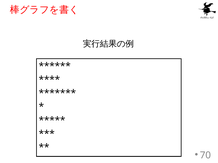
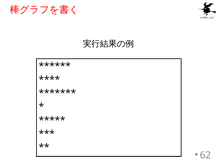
70: 70 -> 62 (205, 156)
